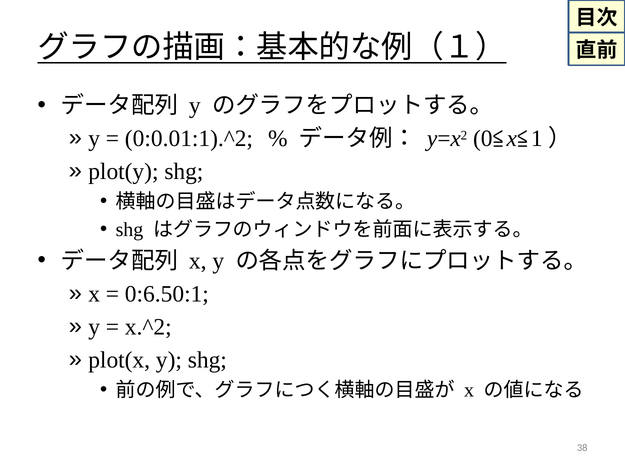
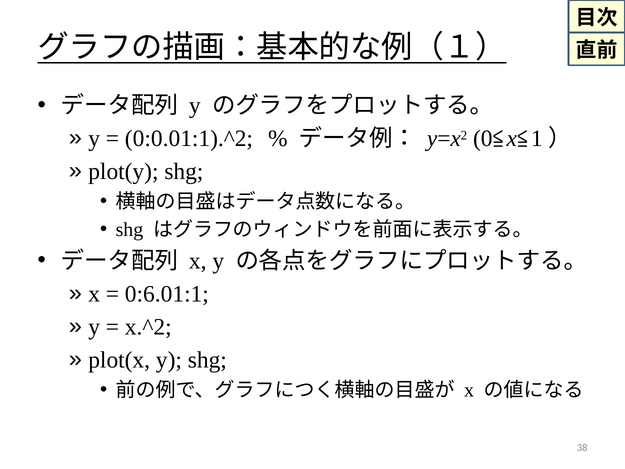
0:6.50:1: 0:6.50:1 -> 0:6.01:1 (167, 294)
